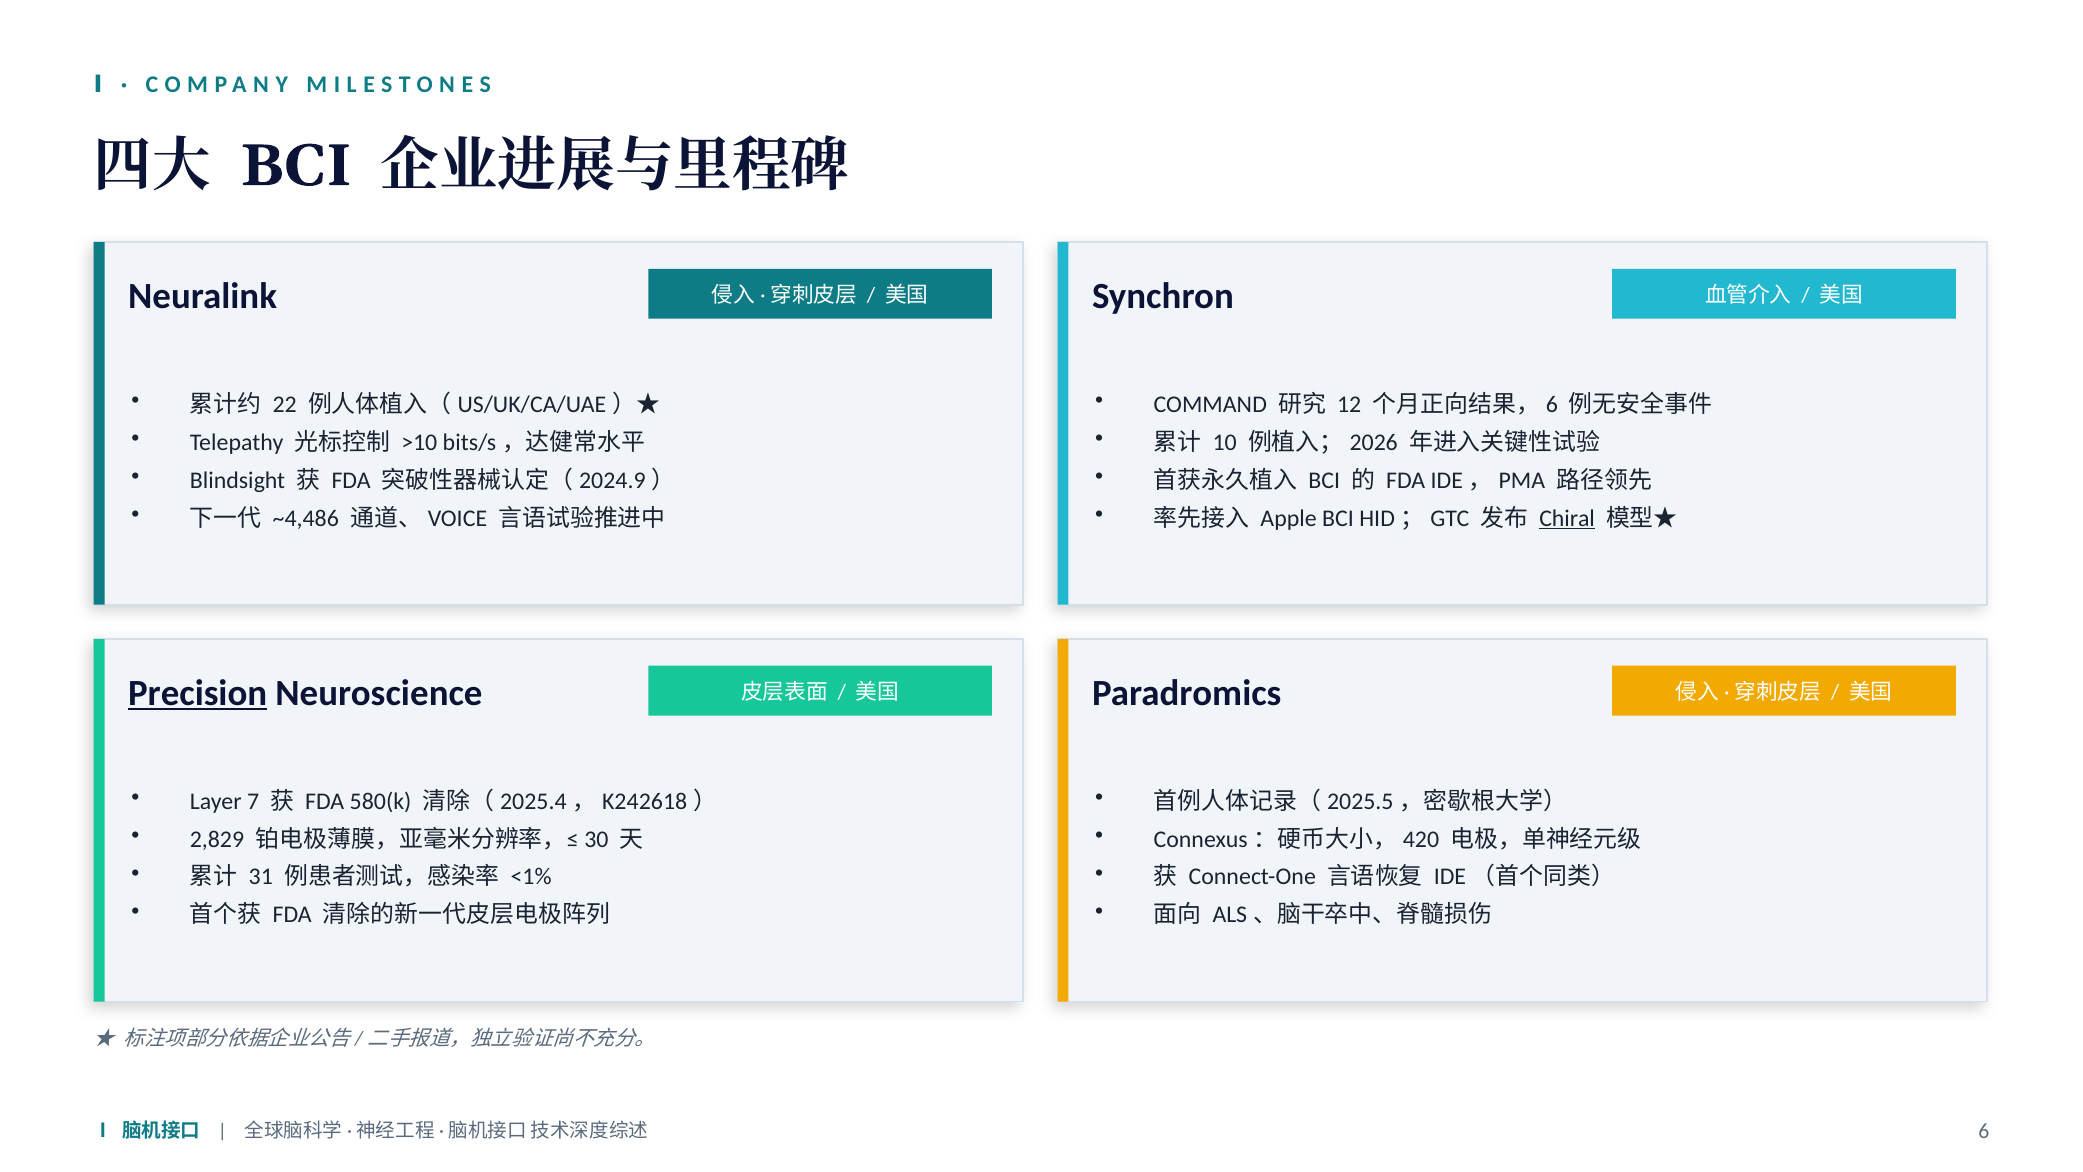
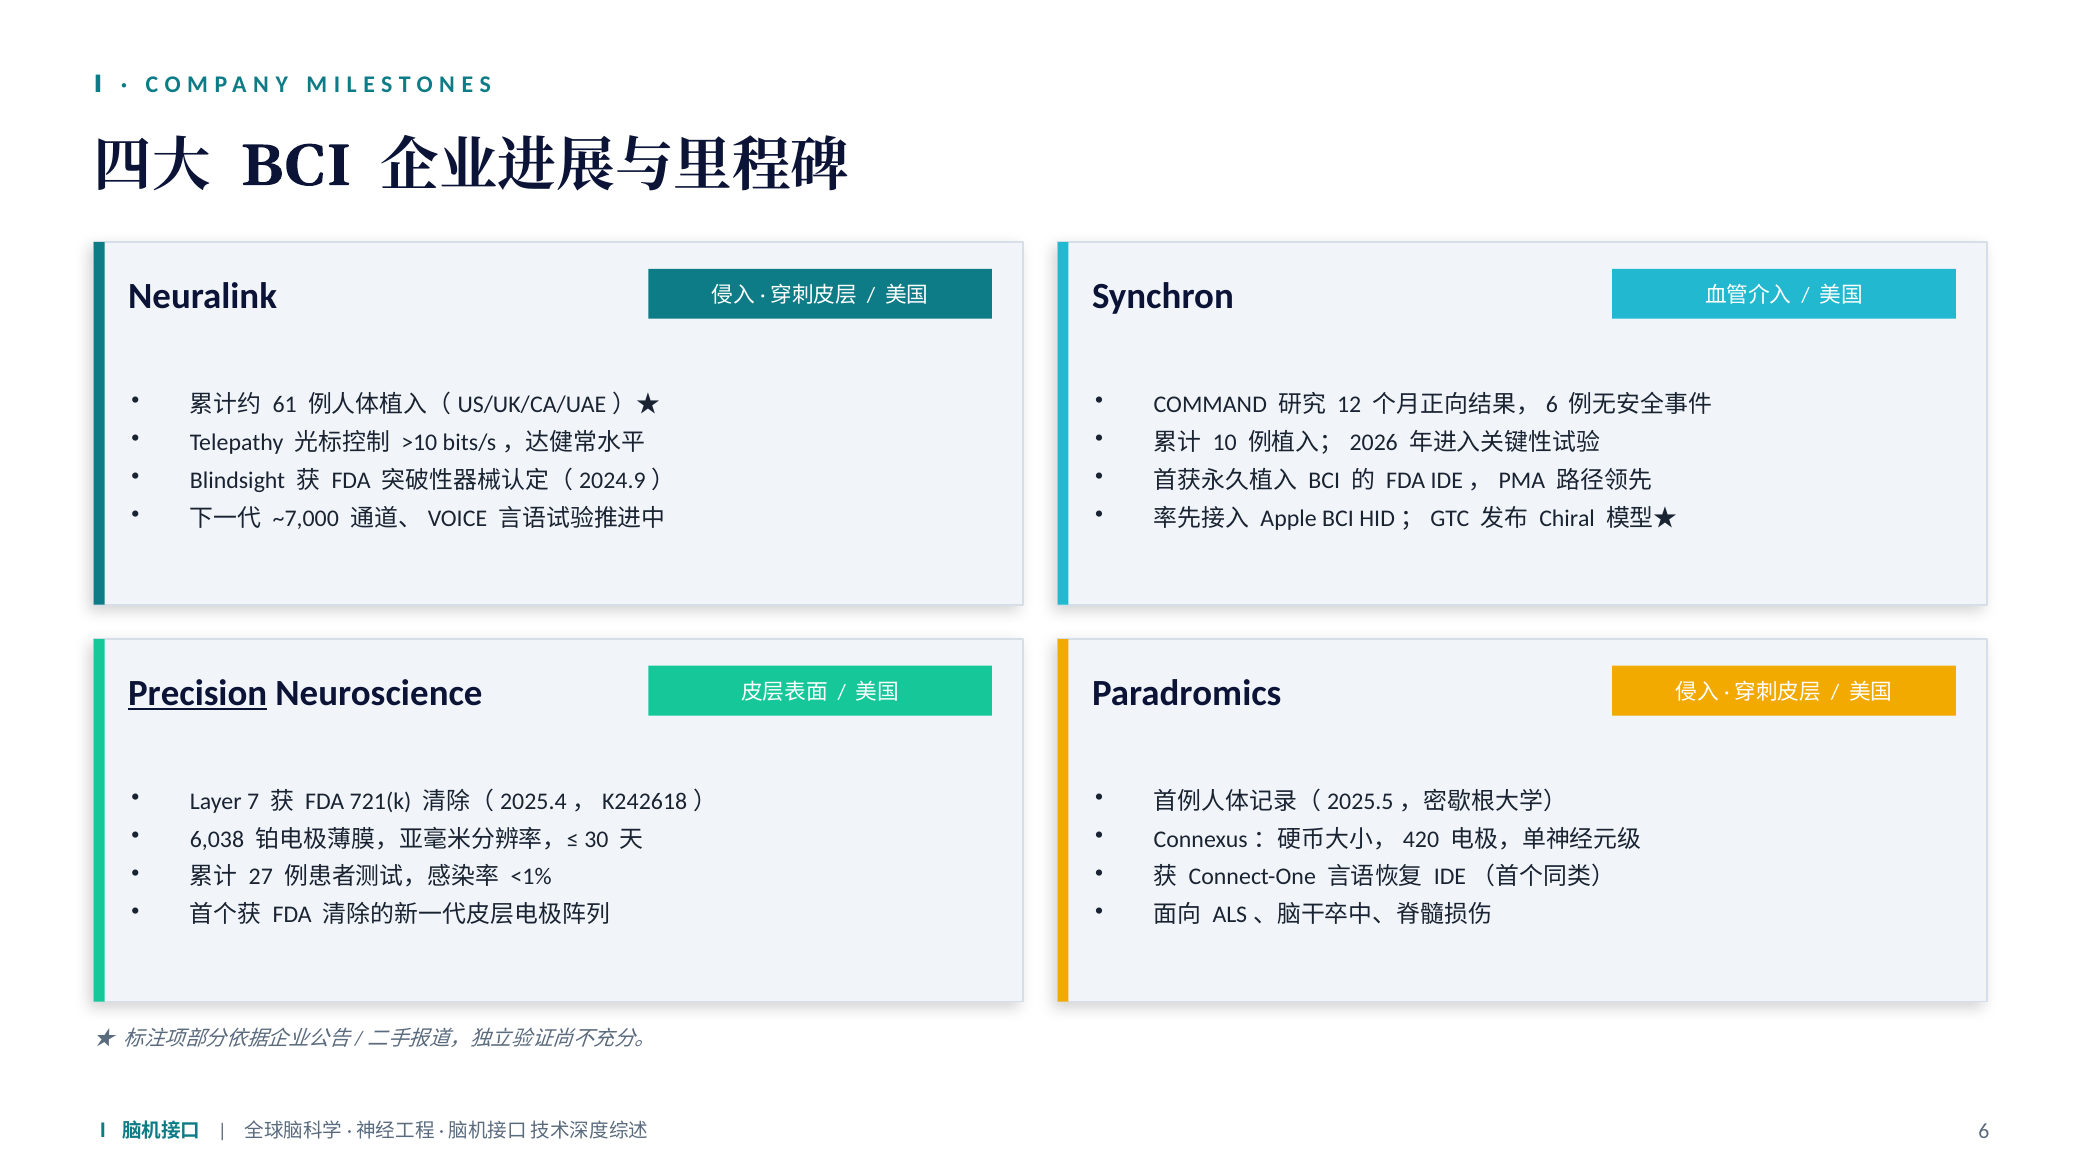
22: 22 -> 61 (285, 404)
~4,486: ~4,486 -> ~7,000 (306, 518)
Chiral underline: present -> none (1567, 518)
580(k: 580(k -> 721(k (381, 801)
2,829: 2,829 -> 6,038 (217, 839)
31: 31 -> 27 (261, 877)
